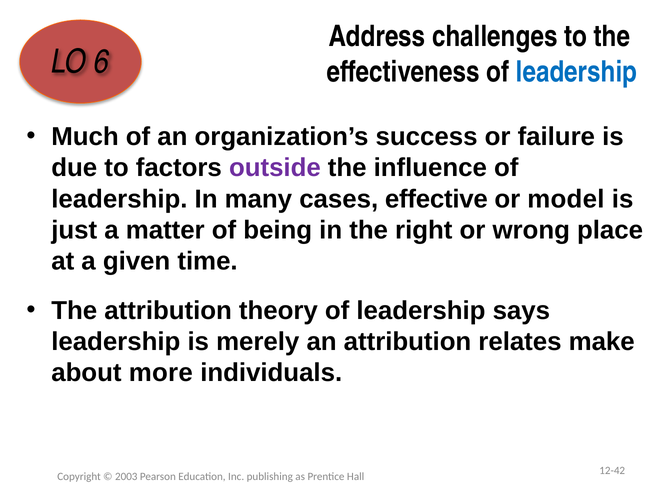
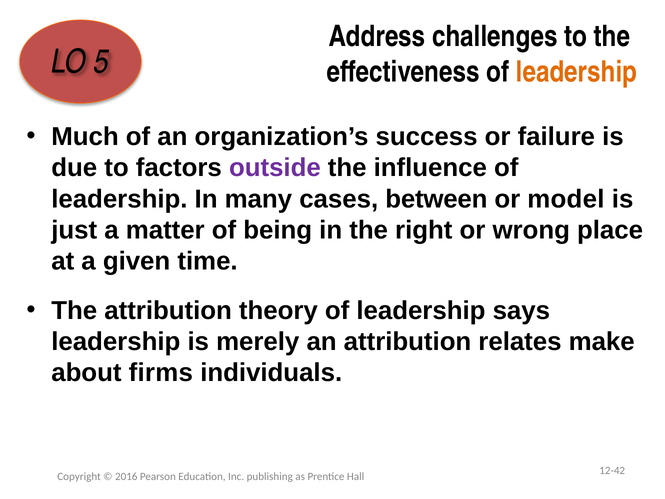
6: 6 -> 5 (101, 62)
leadership colour: blue -> orange (576, 72)
effective: effective -> between (436, 199)
more: more -> firms (161, 373)
2003: 2003 -> 2016 (126, 476)
